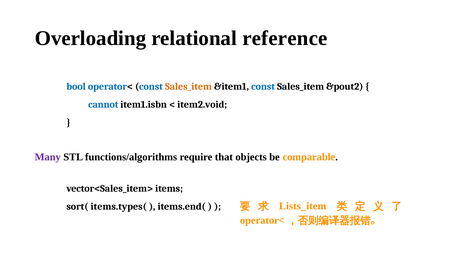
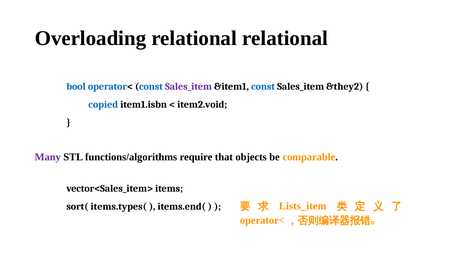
relational reference: reference -> relational (285, 38)
Sales_item colour: orange -> purple (189, 86)
&pout2: &pout2 -> &they2 (345, 86)
cannot: cannot -> copied (103, 104)
